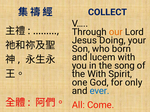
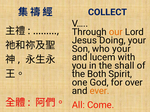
who born: born -> your (121, 49)
song: song -> shall (124, 66)
the With: With -> Both (97, 74)
only: only -> over (134, 83)
ever colour: blue -> orange (100, 91)
